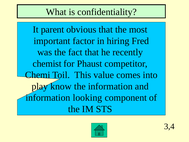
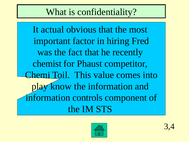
parent: parent -> actual (52, 29)
looking: looking -> controls (88, 98)
